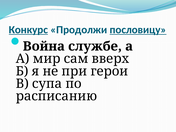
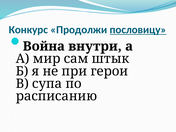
Конкурс underline: present -> none (28, 30)
службе: службе -> внутри (95, 46)
вверх: вверх -> штык (110, 59)
